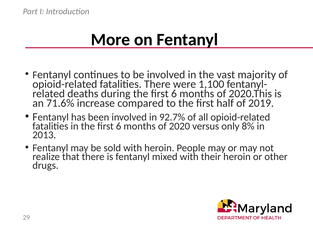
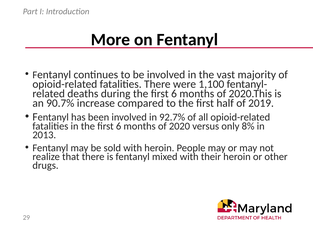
71.6%: 71.6% -> 90.7% (60, 103)
